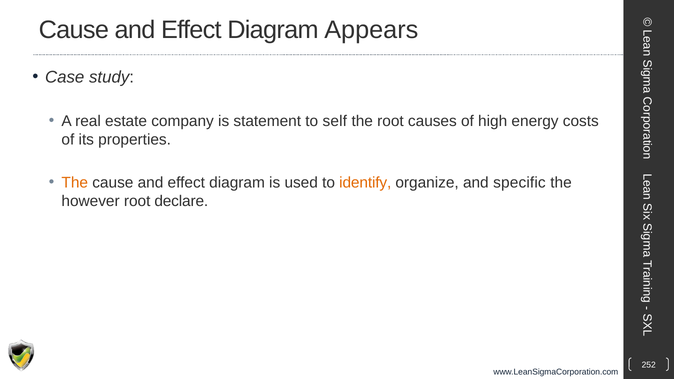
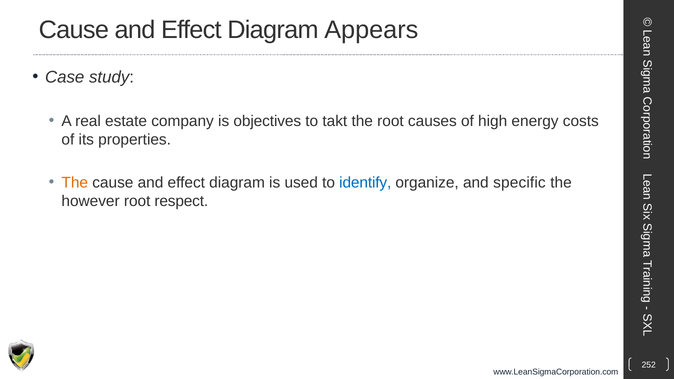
statement: statement -> objectives (267, 121)
self: self -> takt (335, 121)
identify colour: orange -> blue (365, 183)
declare: declare -> respect (181, 201)
